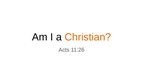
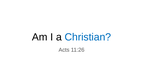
Christian colour: orange -> blue (88, 37)
